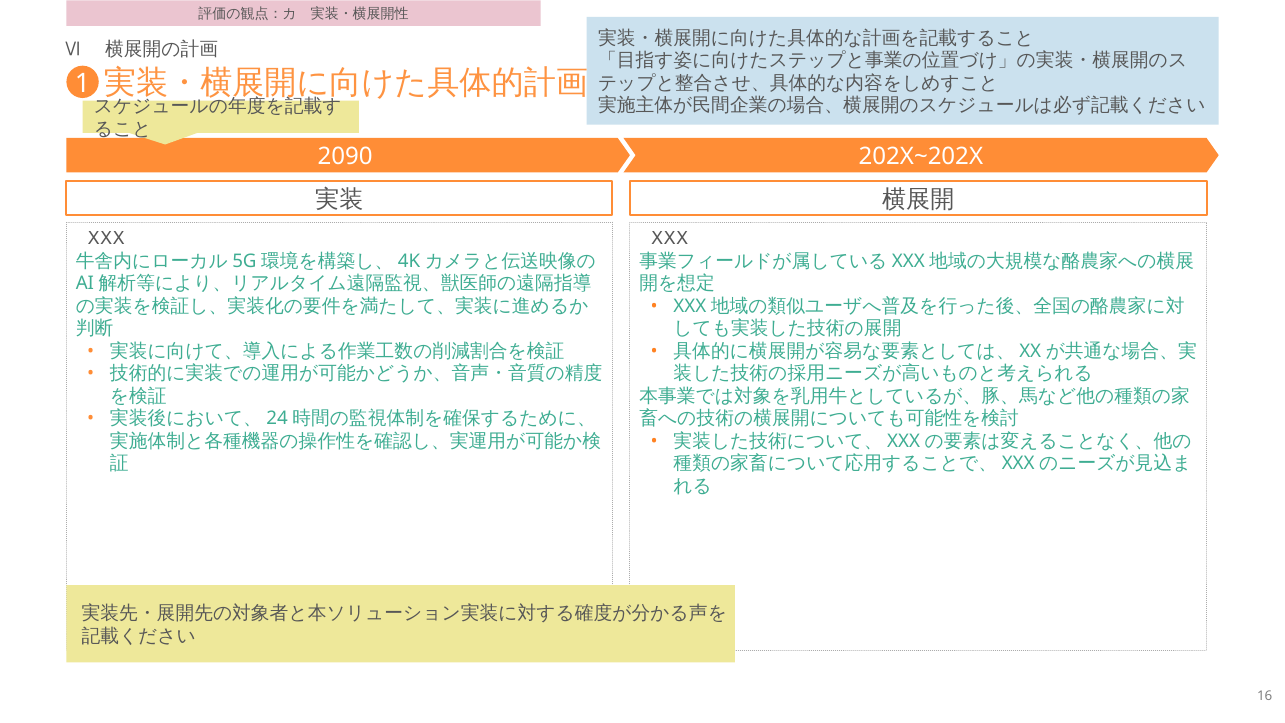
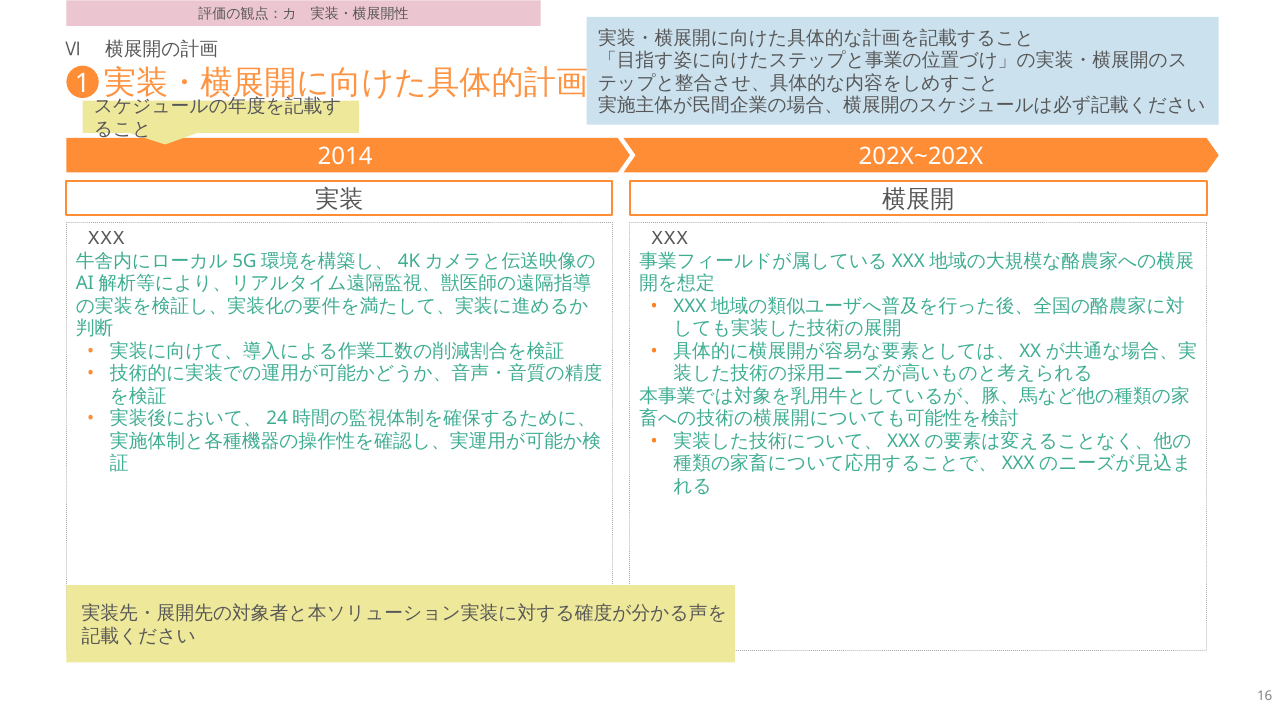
2090: 2090 -> 2014 (345, 157)
